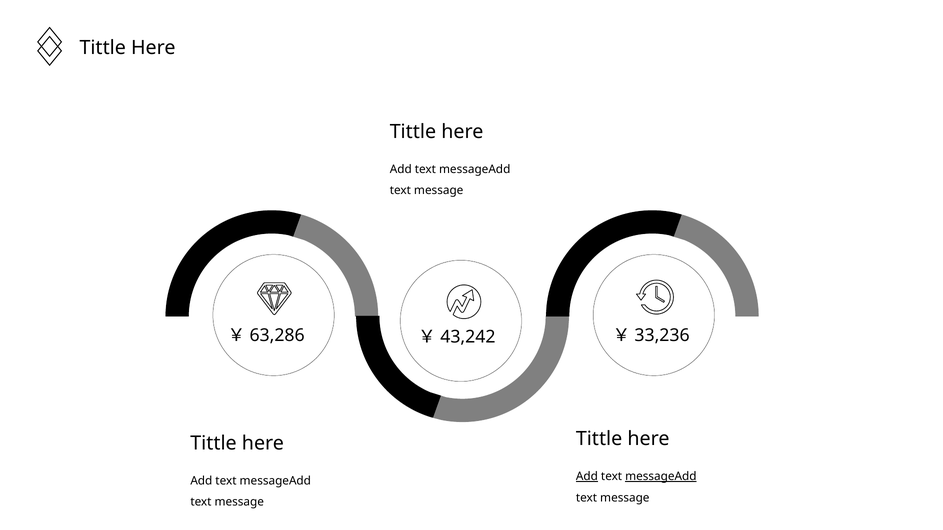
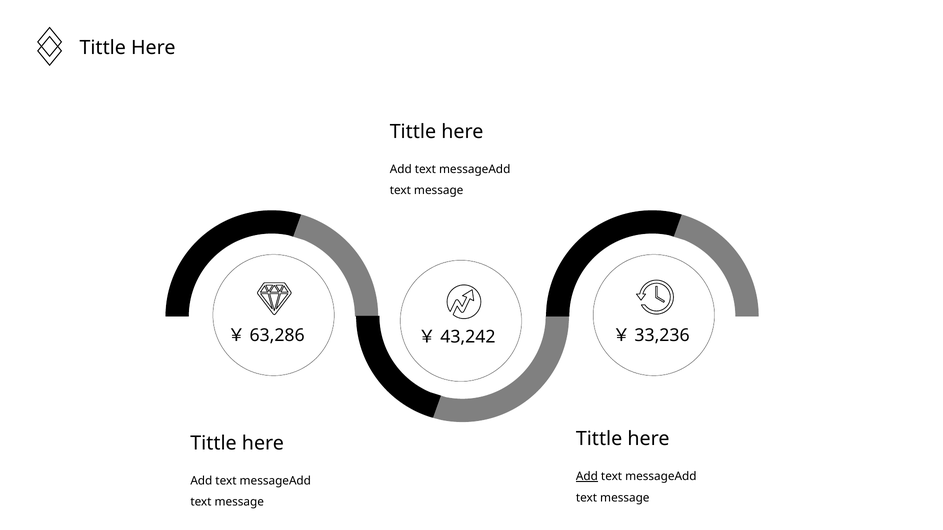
messageAdd underline: present -> none (661, 477)
